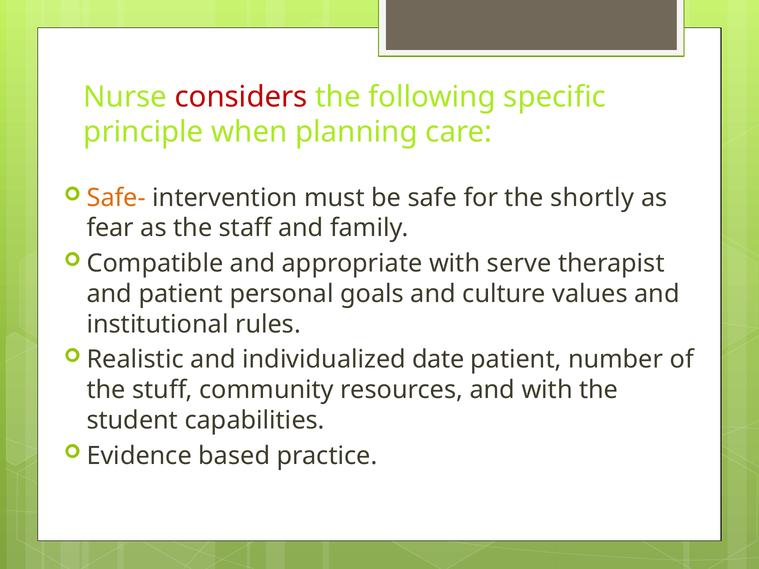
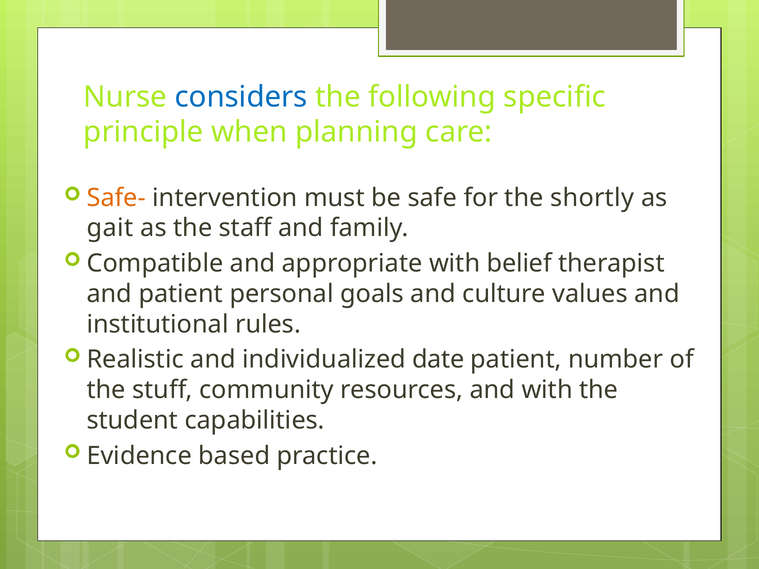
considers colour: red -> blue (241, 97)
fear: fear -> gait (110, 228)
serve: serve -> belief (519, 264)
